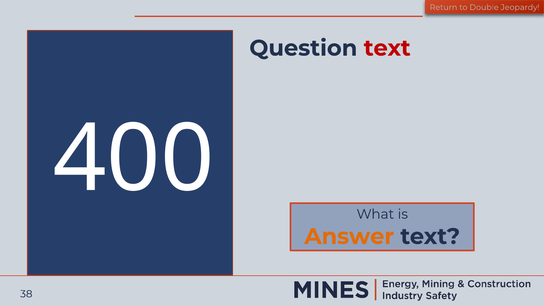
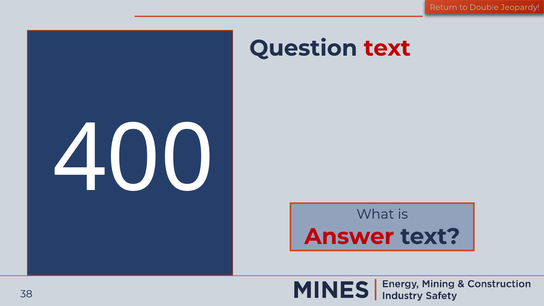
Answer colour: orange -> red (349, 237)
